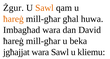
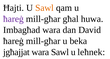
Żgur: Żgur -> Ħajti (14, 8)
ħareġ colour: orange -> purple (13, 19)
kliemu: kliemu -> leħnek (91, 52)
